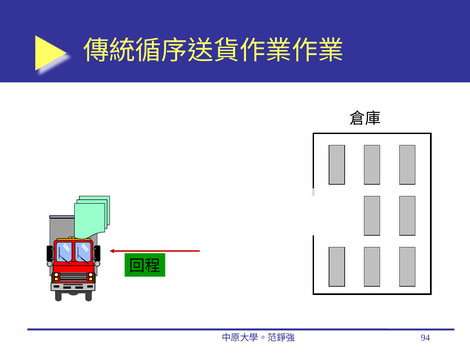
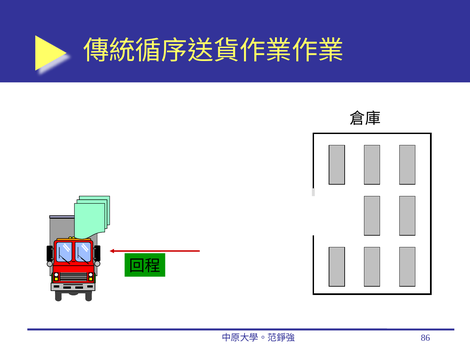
94: 94 -> 86 (425, 337)
